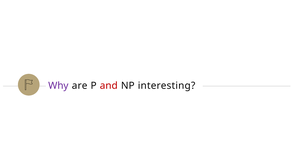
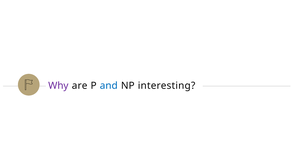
and colour: red -> blue (109, 85)
